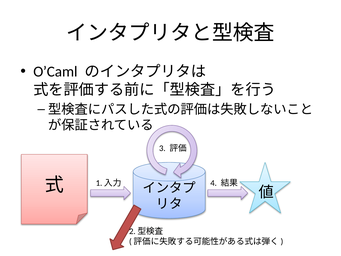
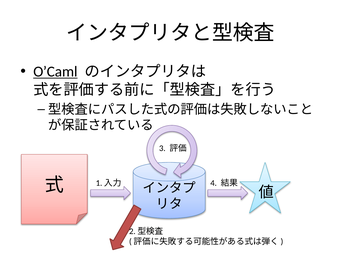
O’Caml underline: none -> present (55, 72)
